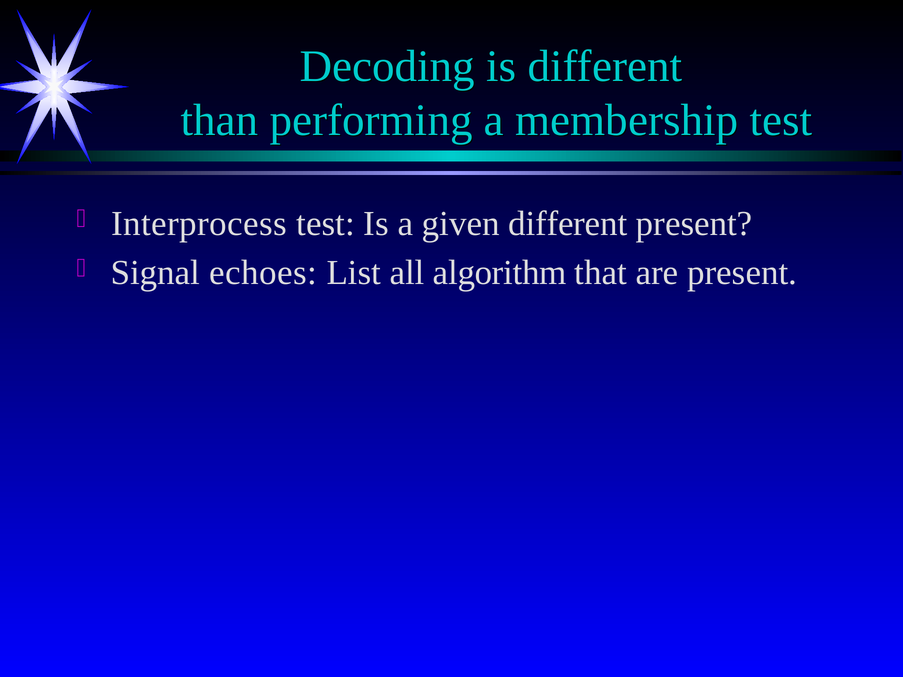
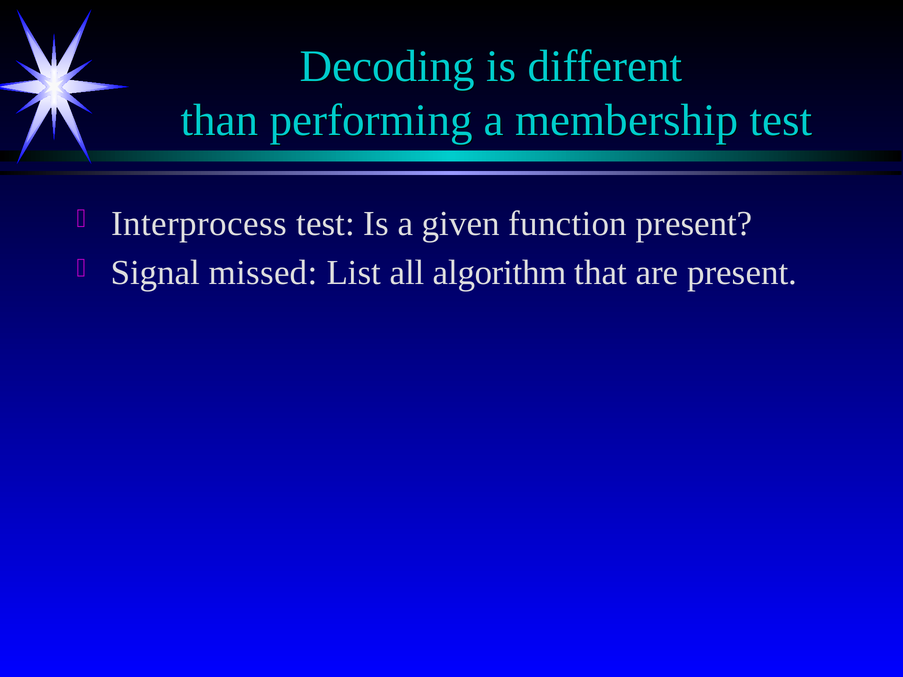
given different: different -> function (568, 224)
echoes: echoes -> missed (263, 273)
